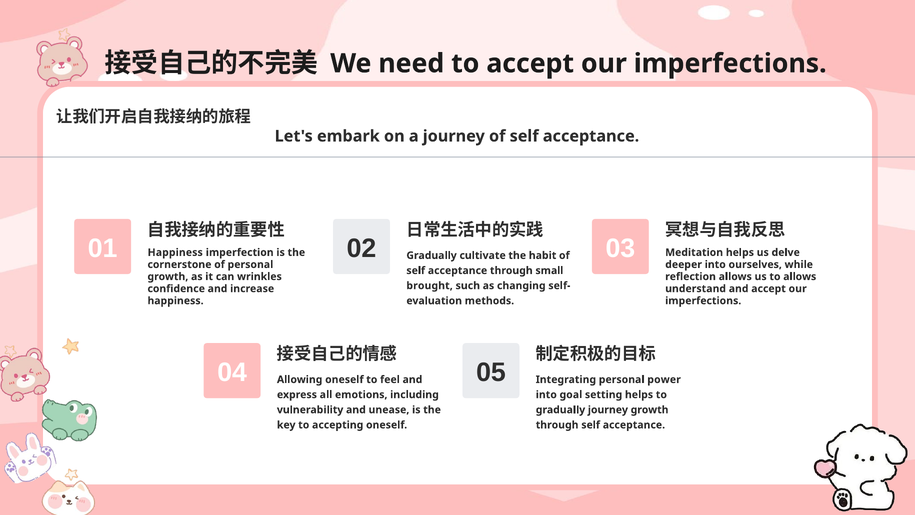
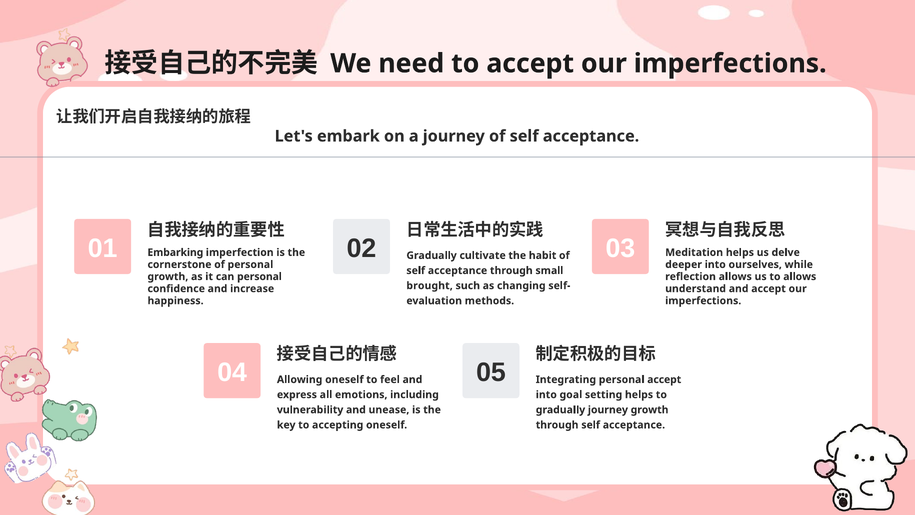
01 Happiness: Happiness -> Embarking (175, 252)
can wrinkles: wrinkles -> personal (259, 276)
personal power: power -> accept (664, 379)
